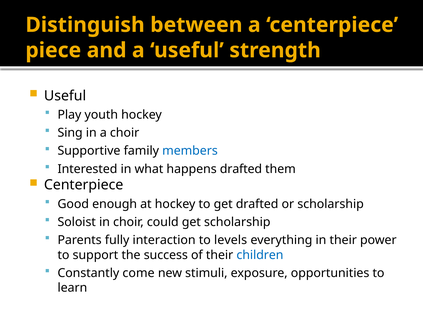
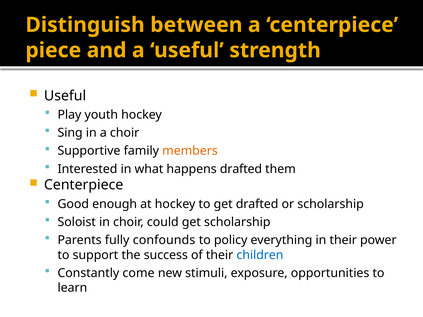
members colour: blue -> orange (190, 151)
interaction: interaction -> confounds (164, 240)
levels: levels -> policy (231, 240)
